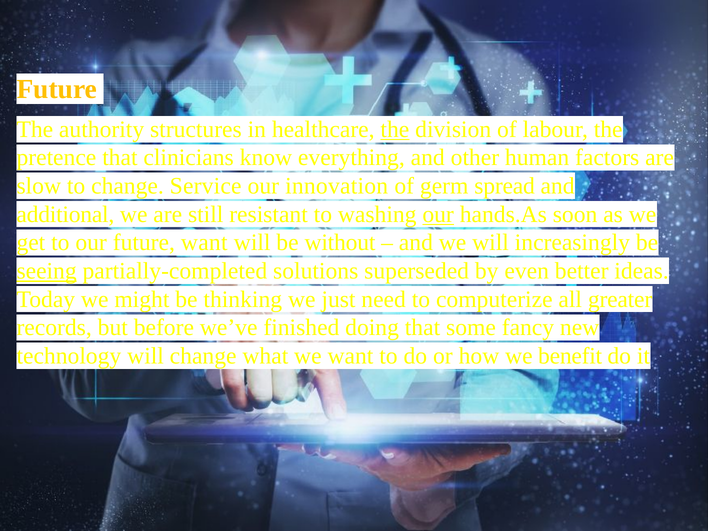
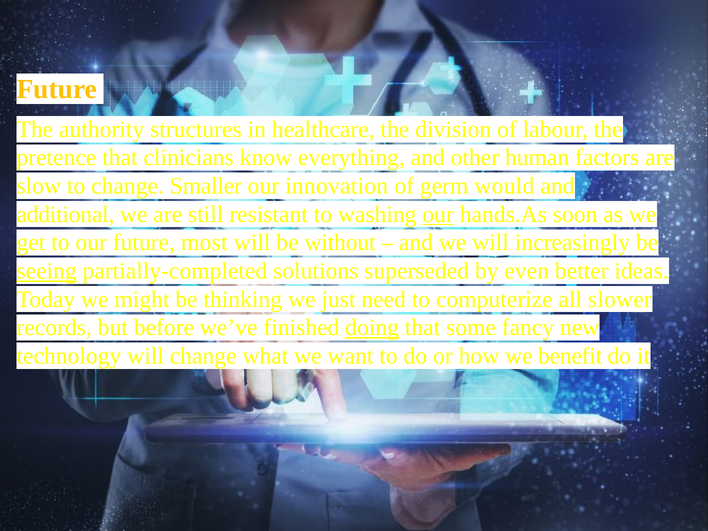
the underline: present -> none (395, 129)
Service: Service -> Smaller (206, 186)
spread: spread -> would (504, 186)
future want: want -> most (204, 243)
greater: greater -> slower (620, 299)
doing underline: none -> present (372, 328)
